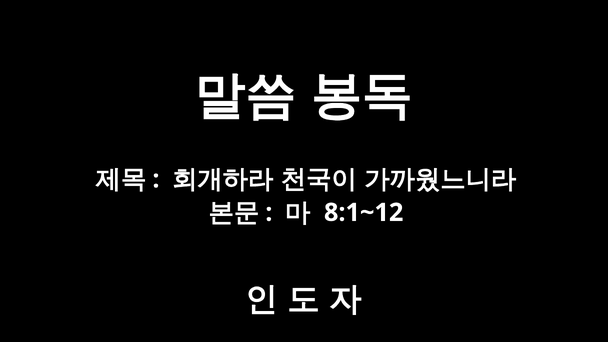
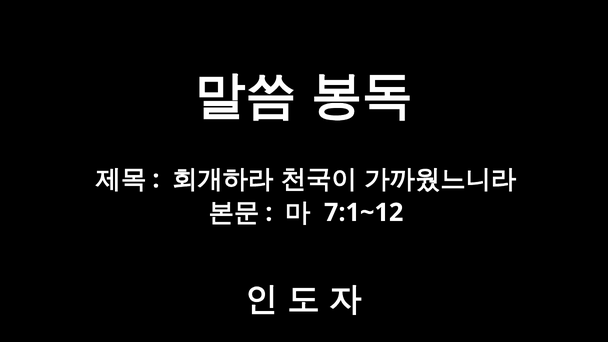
8:1~12: 8:1~12 -> 7:1~12 (364, 213)
